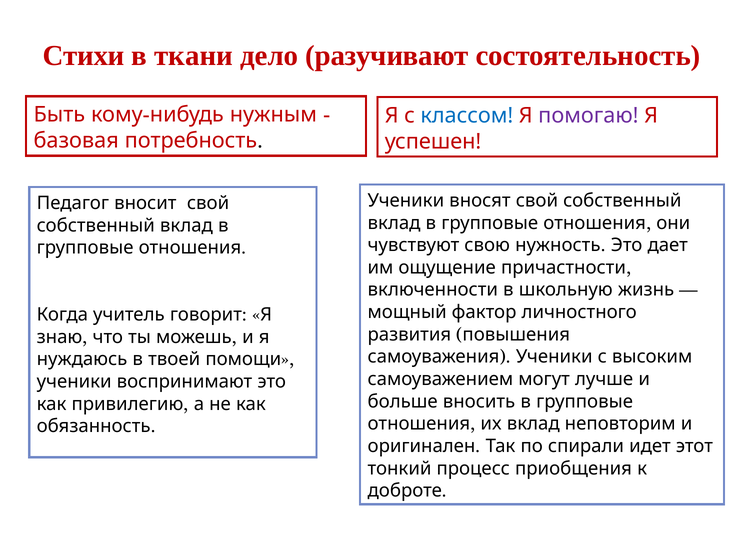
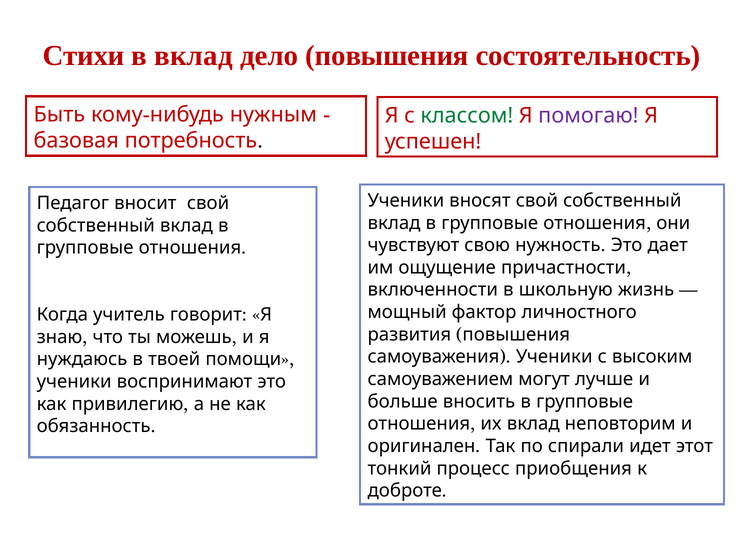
в ткани: ткани -> вклад (193, 56)
дело разучивают: разучивают -> повышения (387, 56)
классом colour: blue -> green (467, 115)
